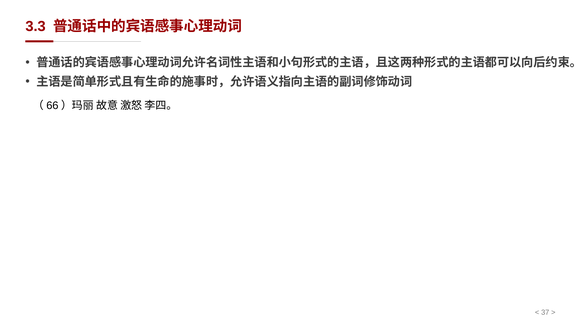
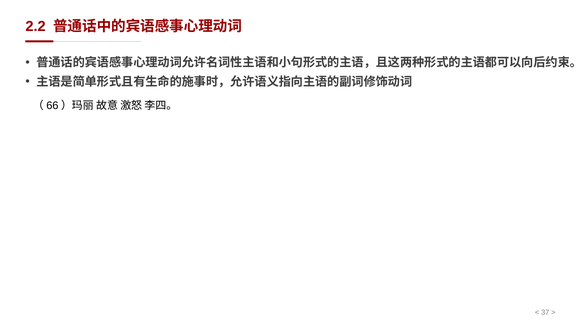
3.3: 3.3 -> 2.2 (36, 26)
